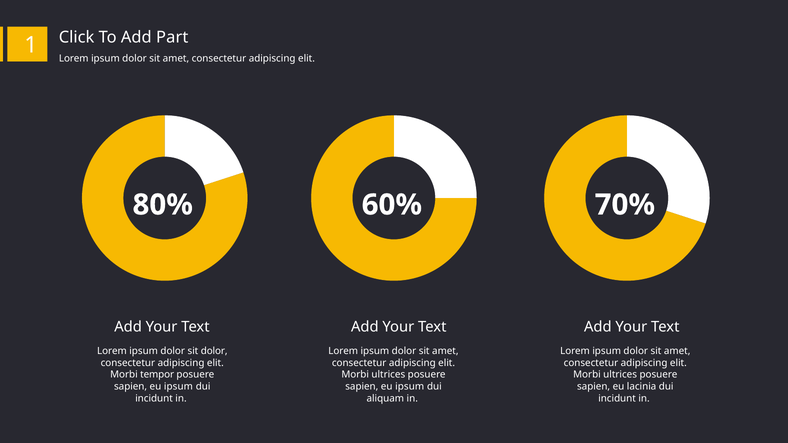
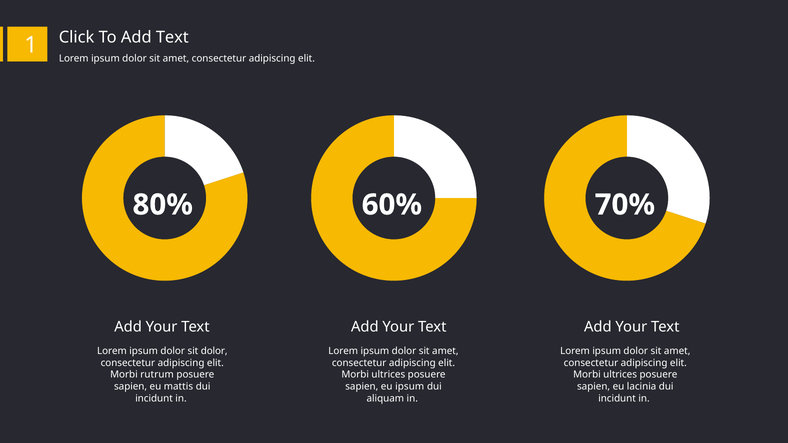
Add Part: Part -> Text (172, 37)
tempor: tempor -> rutrum (157, 375)
ipsum: ipsum -> mattis (178, 387)
